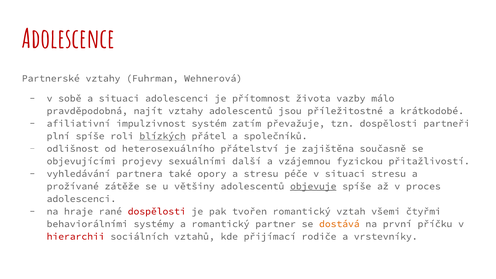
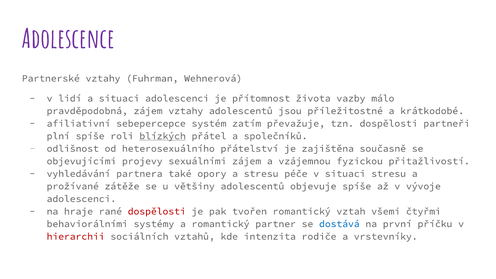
Adolescence colour: red -> purple (68, 39)
sobě: sobě -> lidí (70, 98)
pravděpodobná najít: najít -> zájem (148, 111)
impulzivnost: impulzivnost -> sebepercepce (151, 123)
sexuálními další: další -> zájem (247, 161)
objevuje underline: present -> none (313, 186)
proces: proces -> vývoje (423, 186)
dostává colour: orange -> blue (339, 224)
přijímací: přijímací -> intenzita (270, 236)
